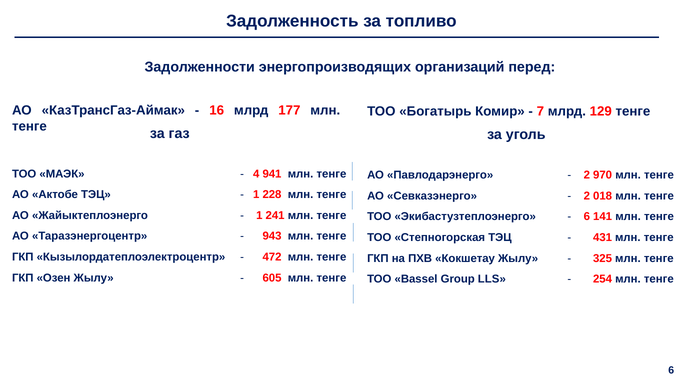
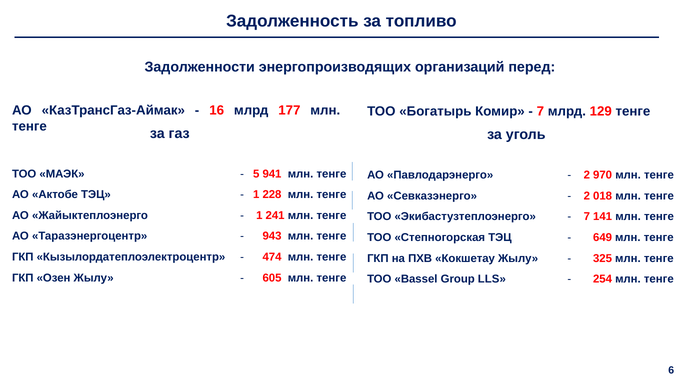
4: 4 -> 5 (256, 174)
6: 6 -> 7 (587, 217)
431: 431 -> 649 (603, 238)
472: 472 -> 474 (272, 257)
